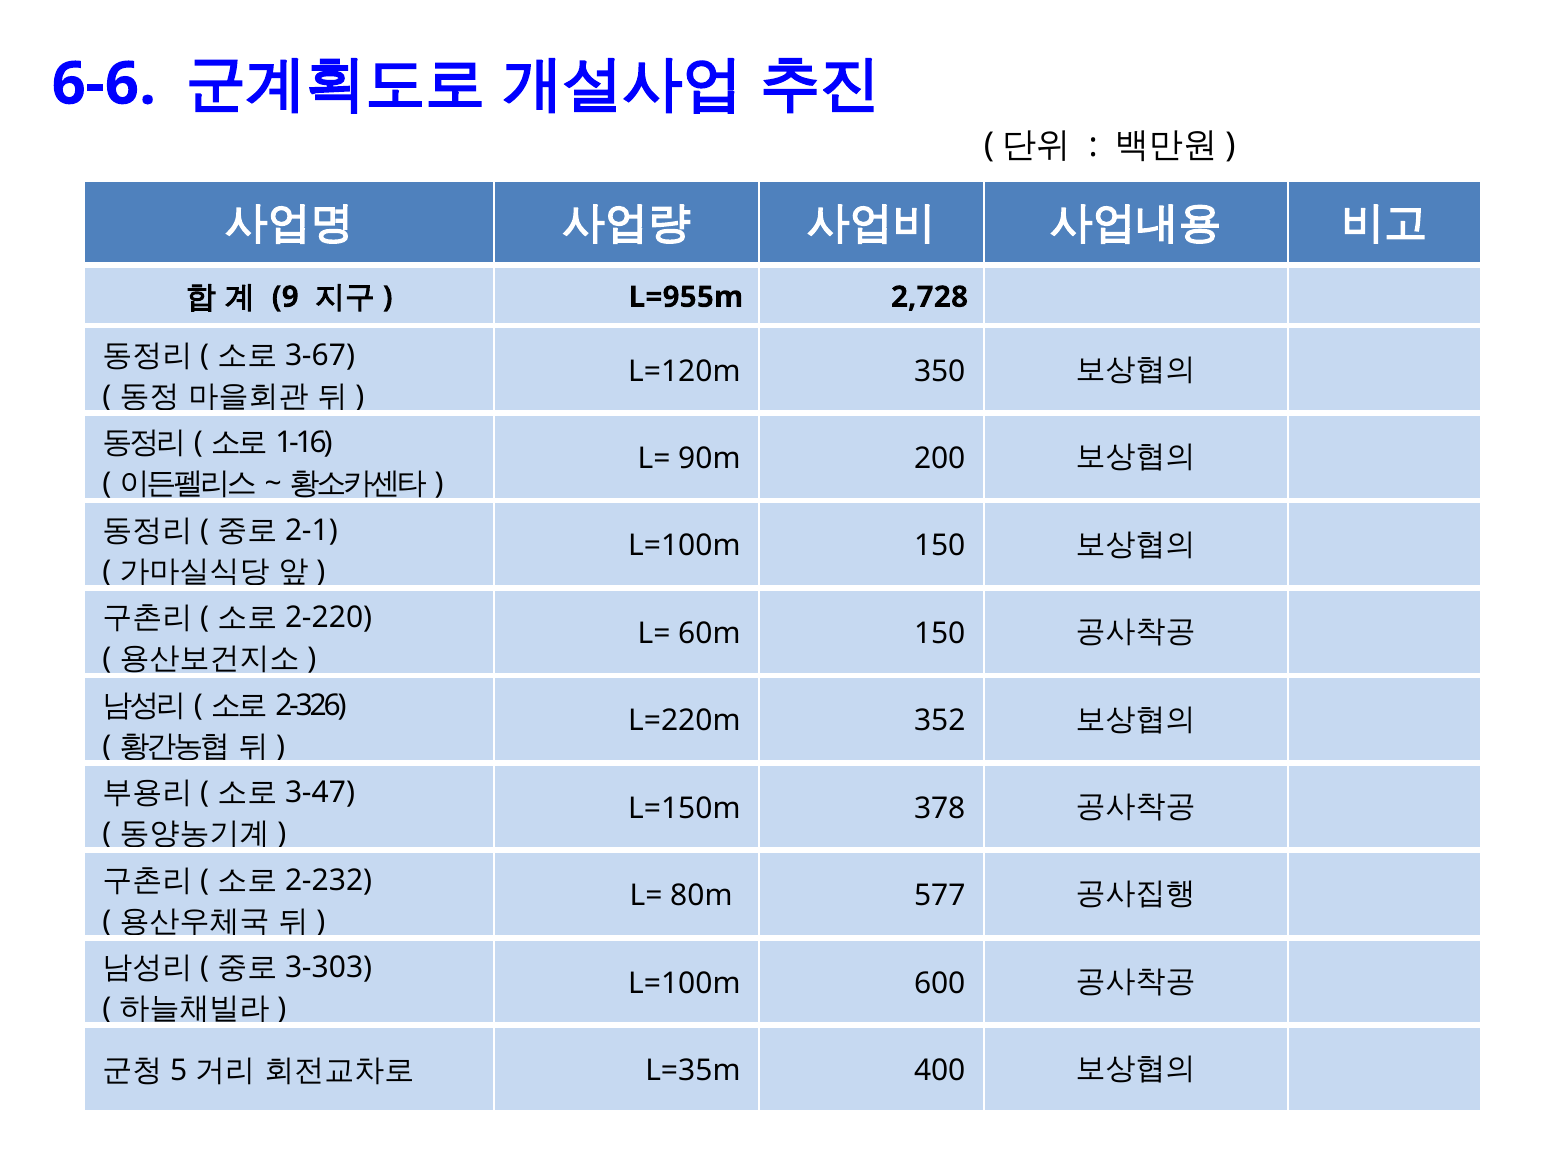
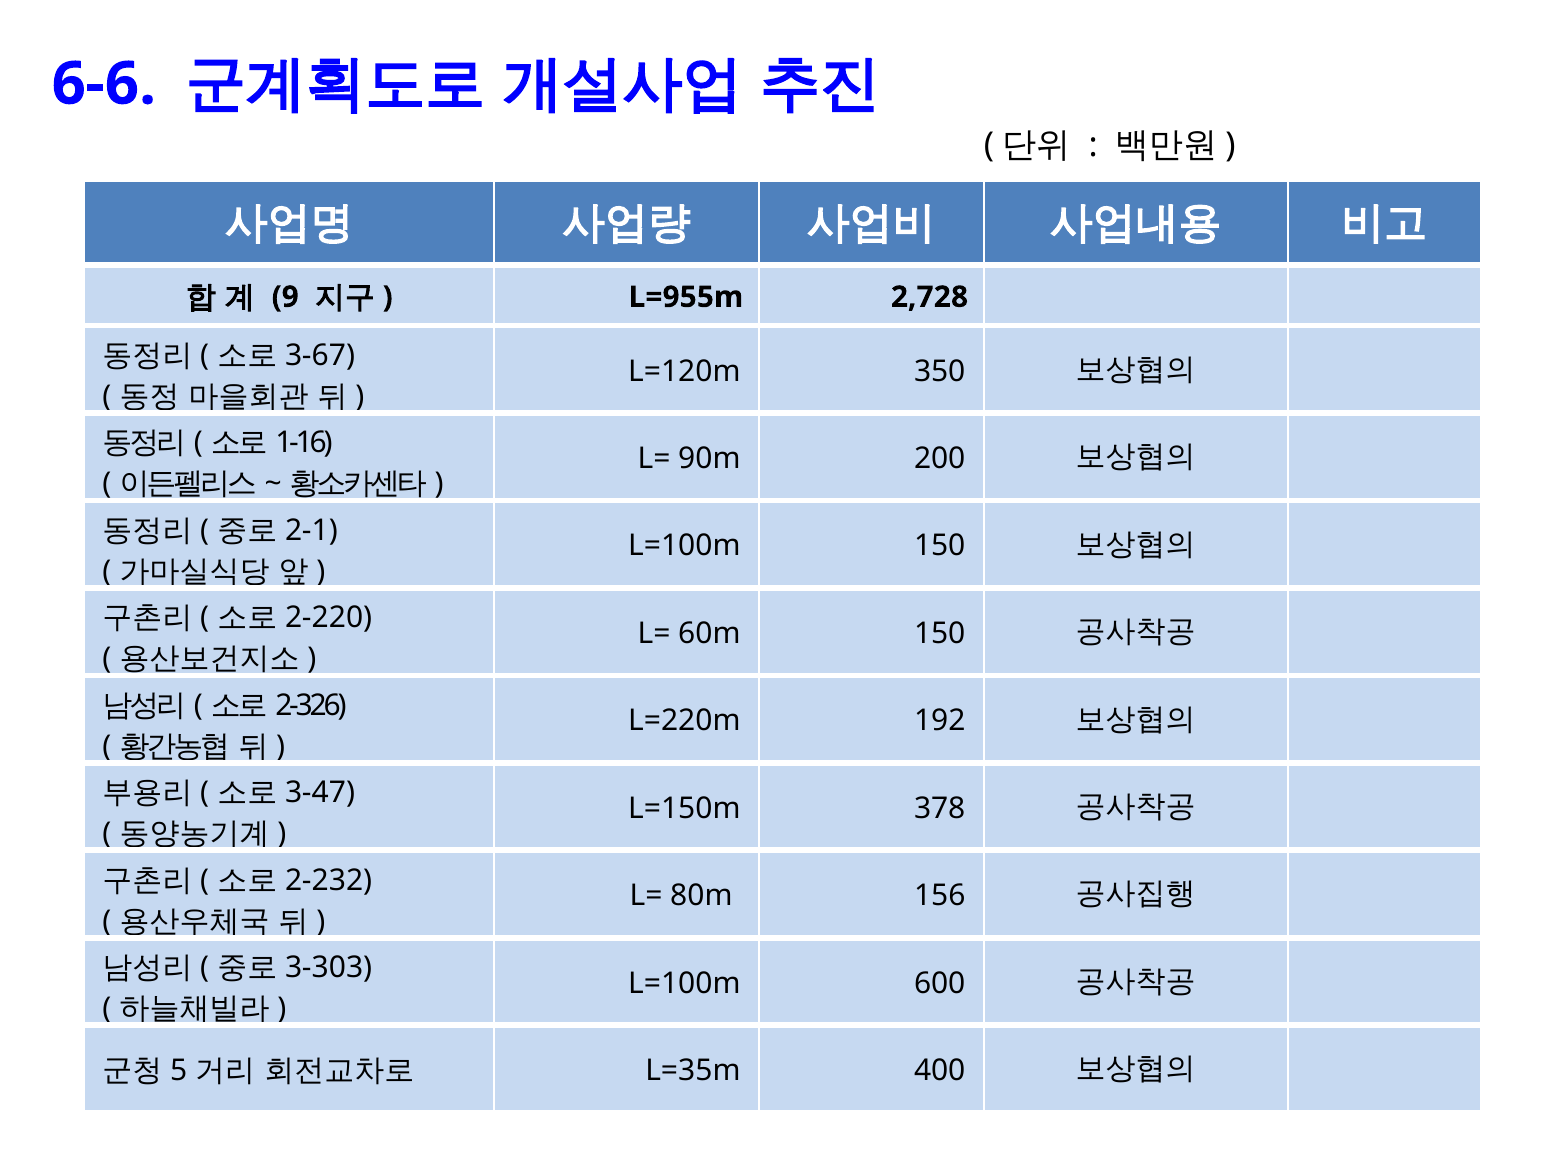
352: 352 -> 192 (940, 721)
577: 577 -> 156 (940, 896)
